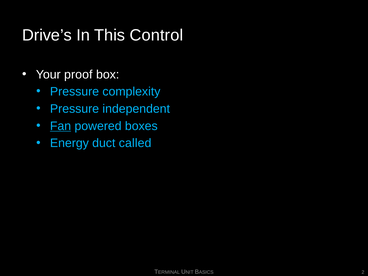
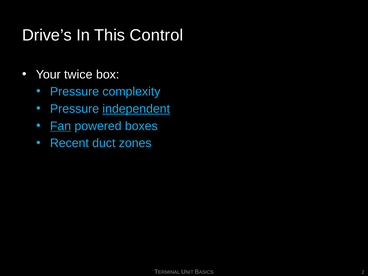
proof: proof -> twice (78, 74)
independent underline: none -> present (136, 109)
Energy: Energy -> Recent (69, 143)
called: called -> zones (135, 143)
